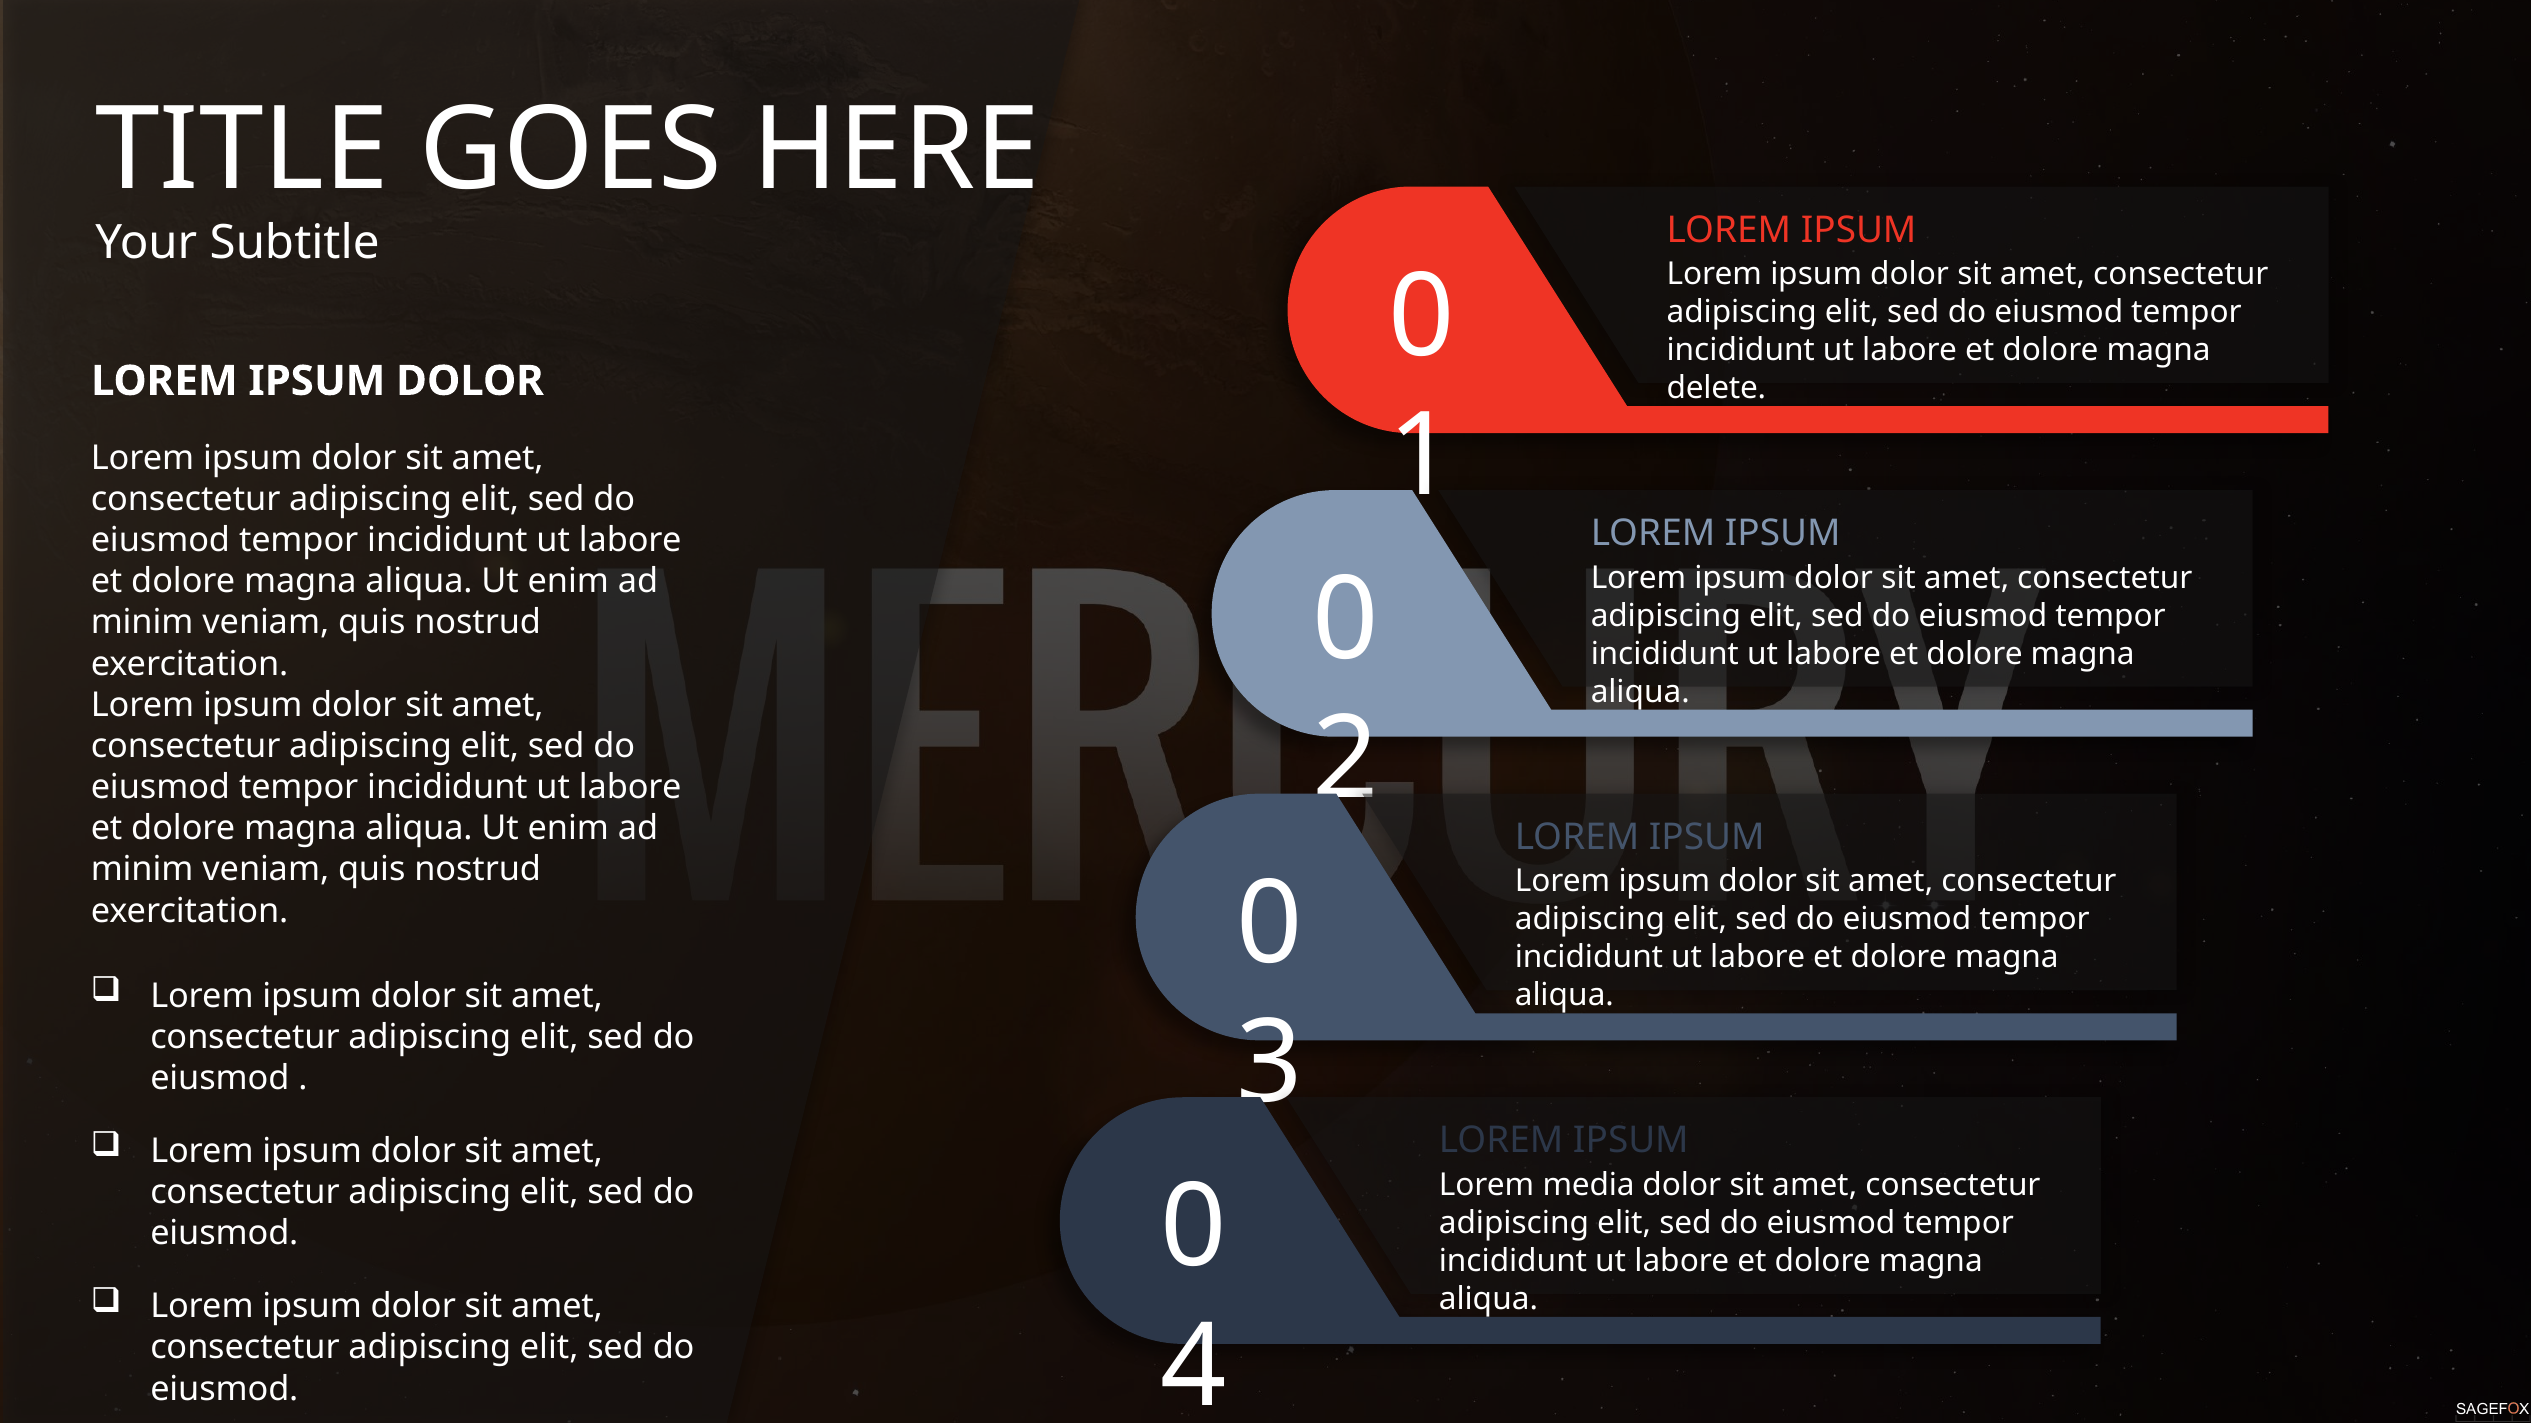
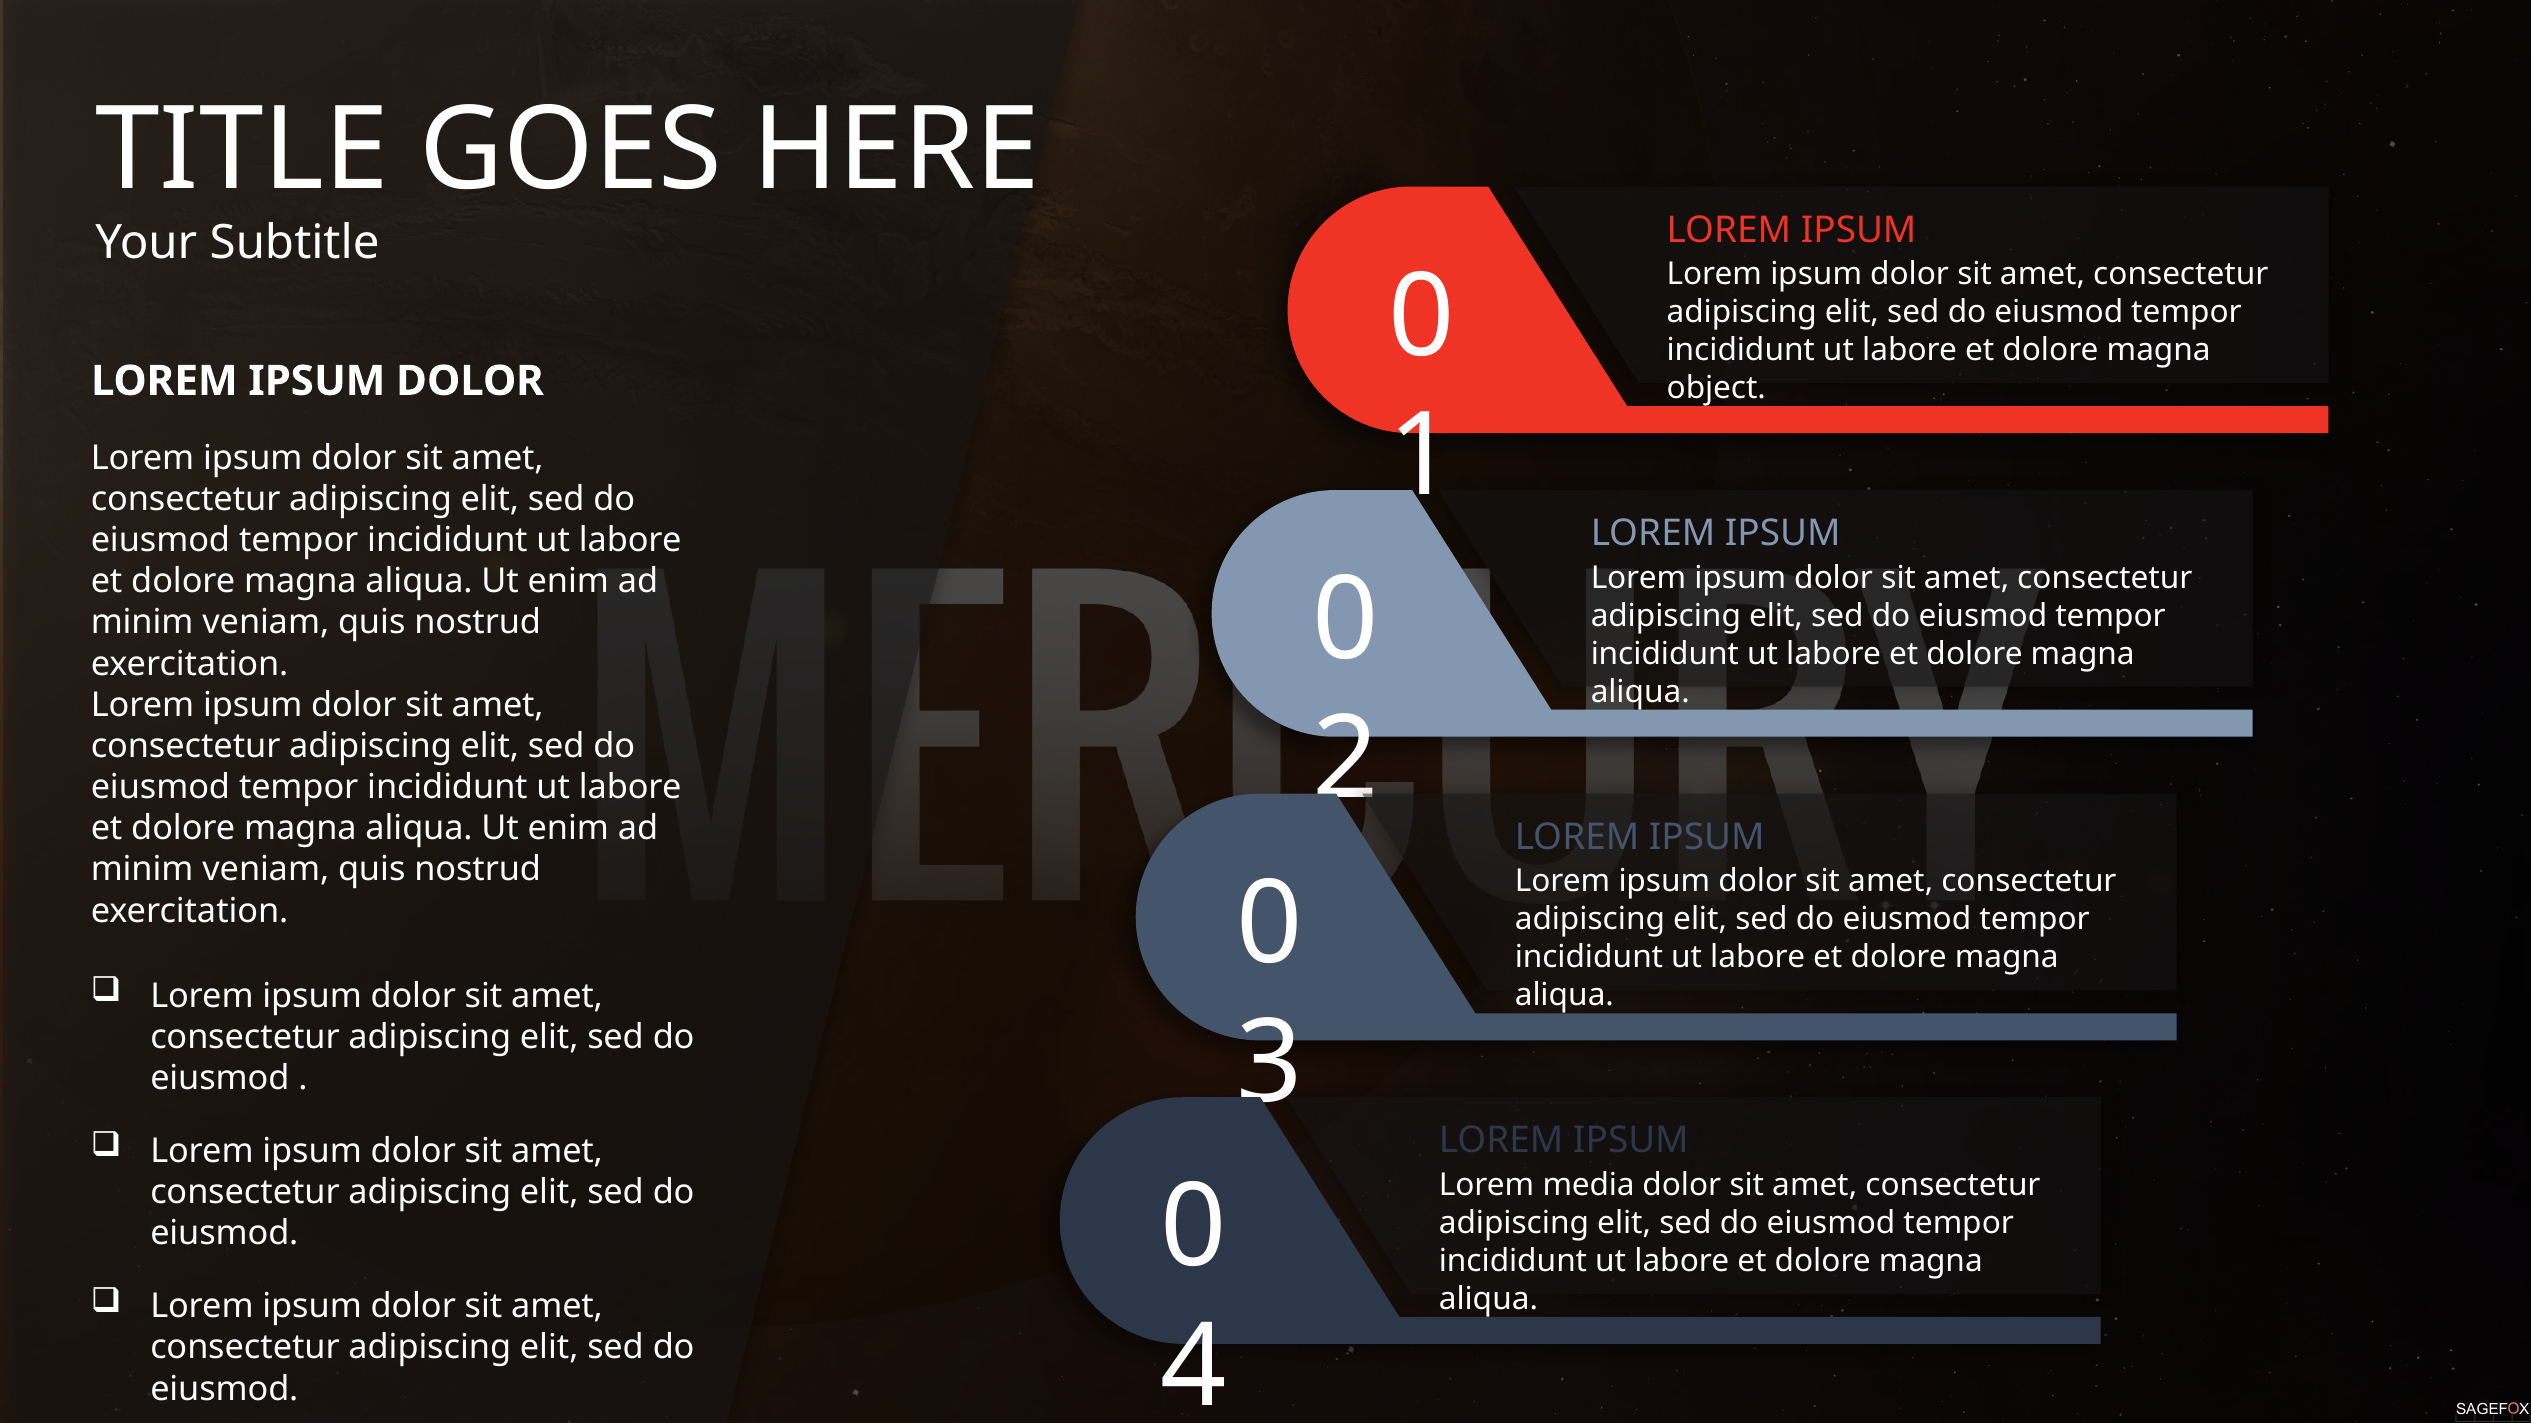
delete: delete -> object (1716, 388)
